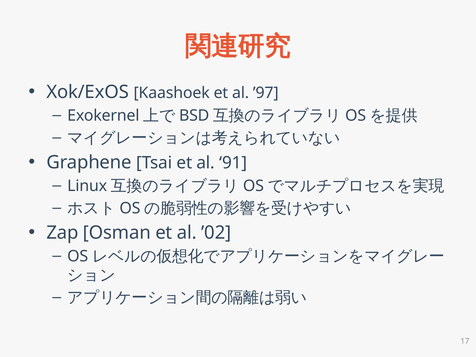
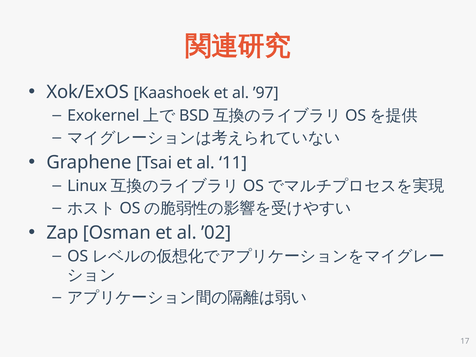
91: 91 -> 11 (233, 163)
